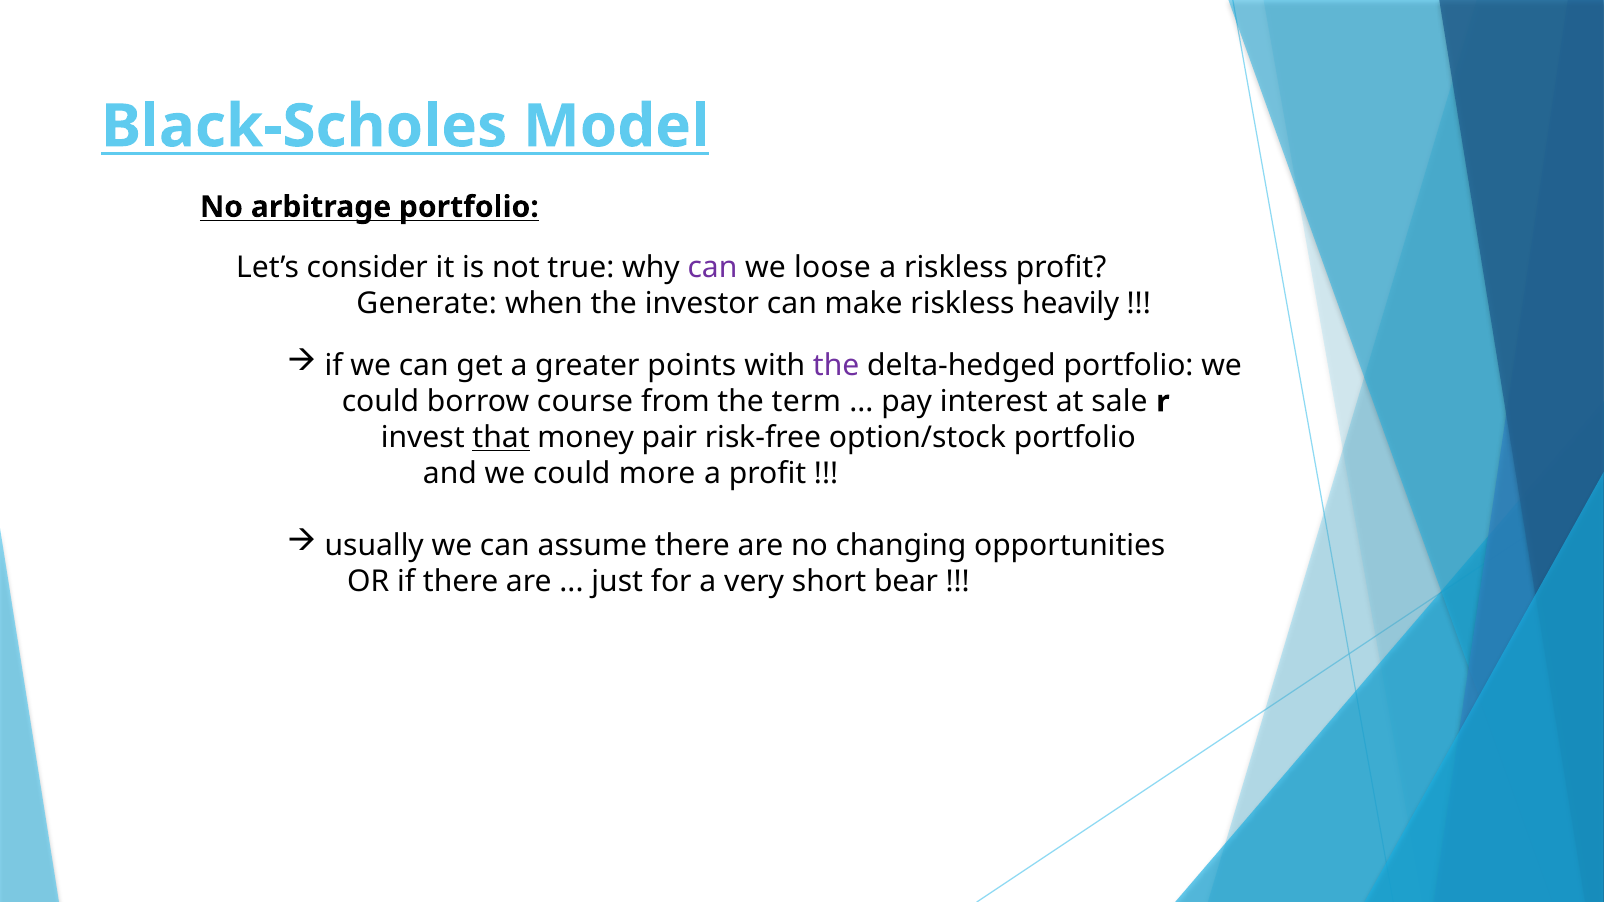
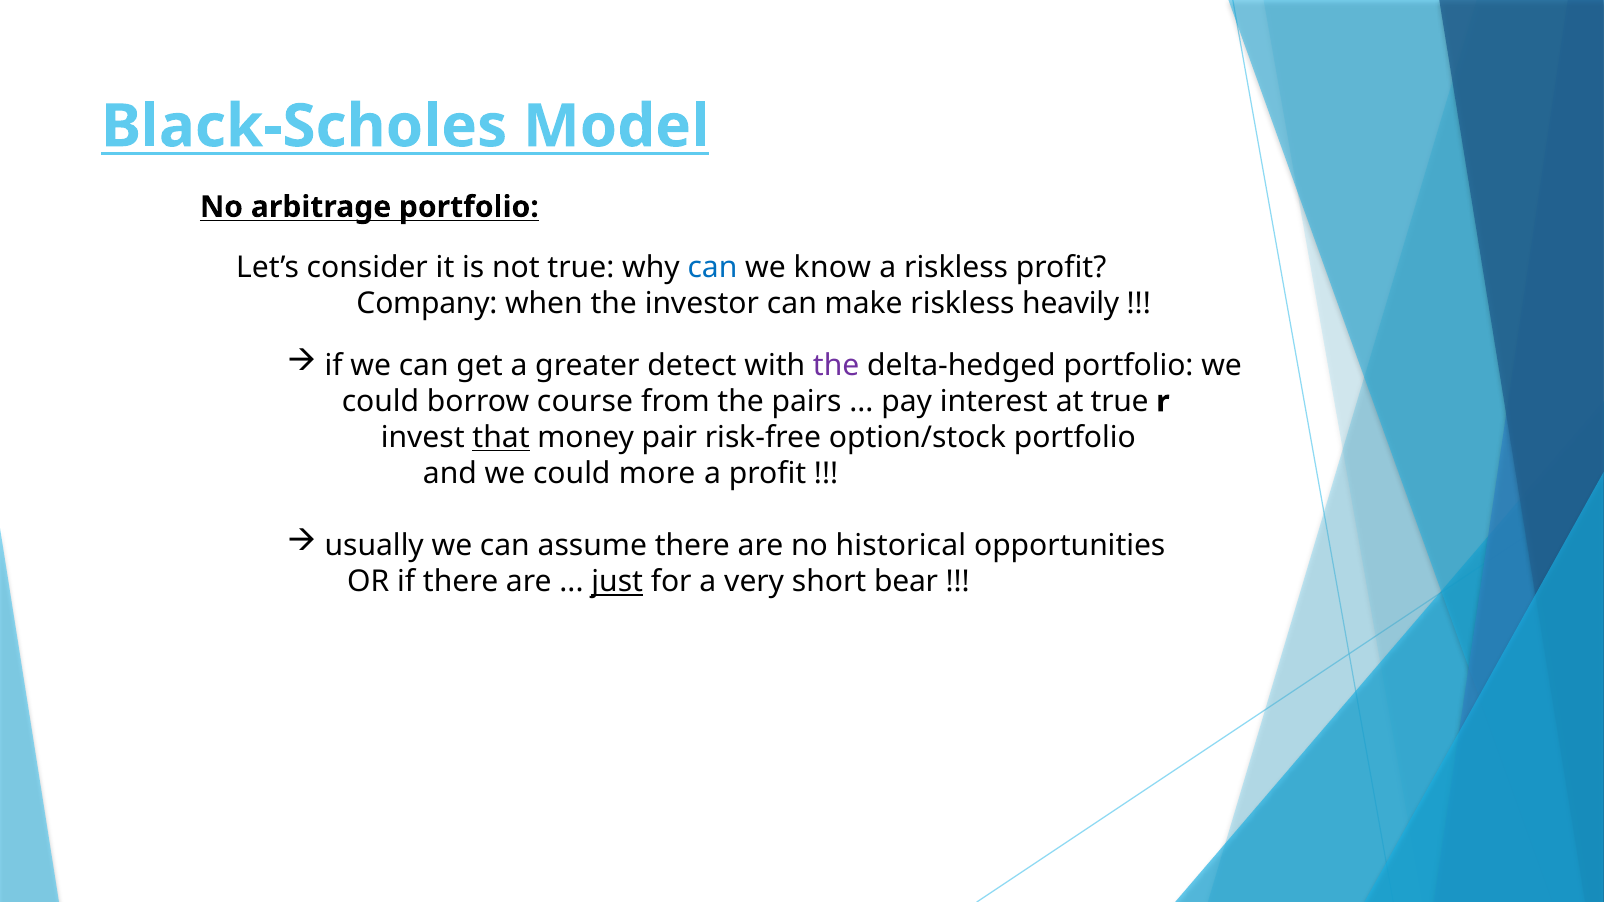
can colour: purple -> blue (712, 268)
loose: loose -> know (832, 268)
Generate: Generate -> Company (427, 304)
points: points -> detect (692, 365)
term: term -> pairs (806, 402)
at sale: sale -> true (1120, 402)
changing: changing -> historical (901, 546)
just underline: none -> present (617, 582)
